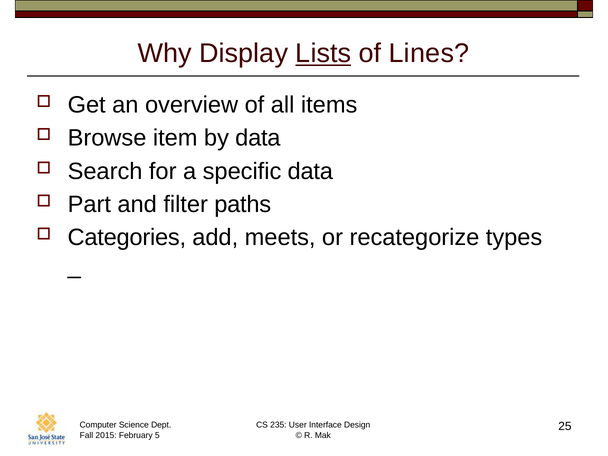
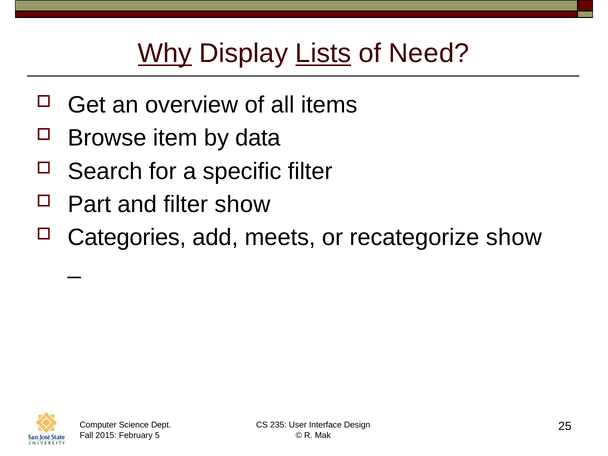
Why underline: none -> present (165, 54)
Lines: Lines -> Need (429, 54)
specific data: data -> filter (310, 171)
filter paths: paths -> show (242, 204)
recategorize types: types -> show (514, 238)
